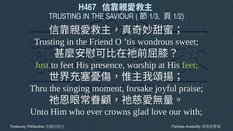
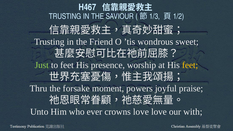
feet colour: light green -> yellow (190, 65)
singing: singing -> forsake (76, 88)
forsake: forsake -> powers (140, 88)
crowns glad: glad -> love (141, 112)
